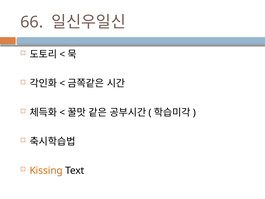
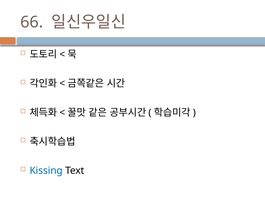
Kissing colour: orange -> blue (46, 170)
